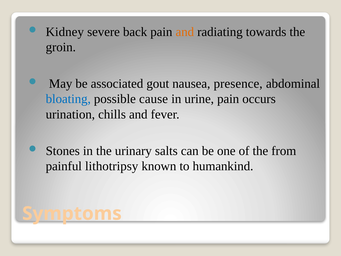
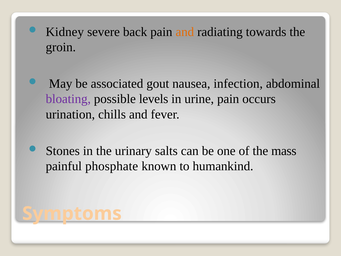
presence: presence -> infection (238, 84)
bloating colour: blue -> purple (68, 99)
cause: cause -> levels (154, 99)
from: from -> mass (284, 151)
lithotripsy: lithotripsy -> phosphate (112, 166)
